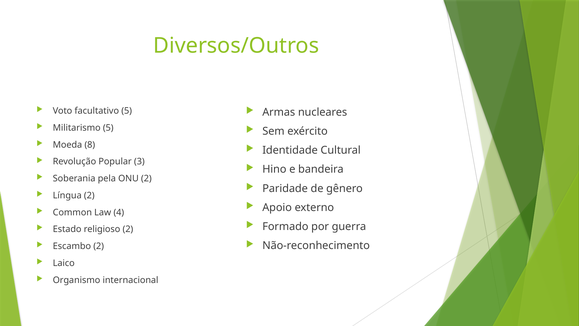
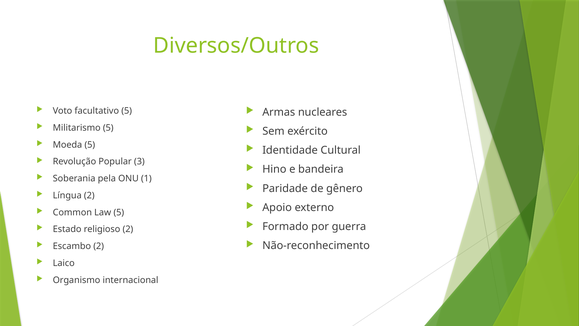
Moeda 8: 8 -> 5 (90, 145)
ONU 2: 2 -> 1 (146, 178)
Law 4: 4 -> 5 (119, 212)
